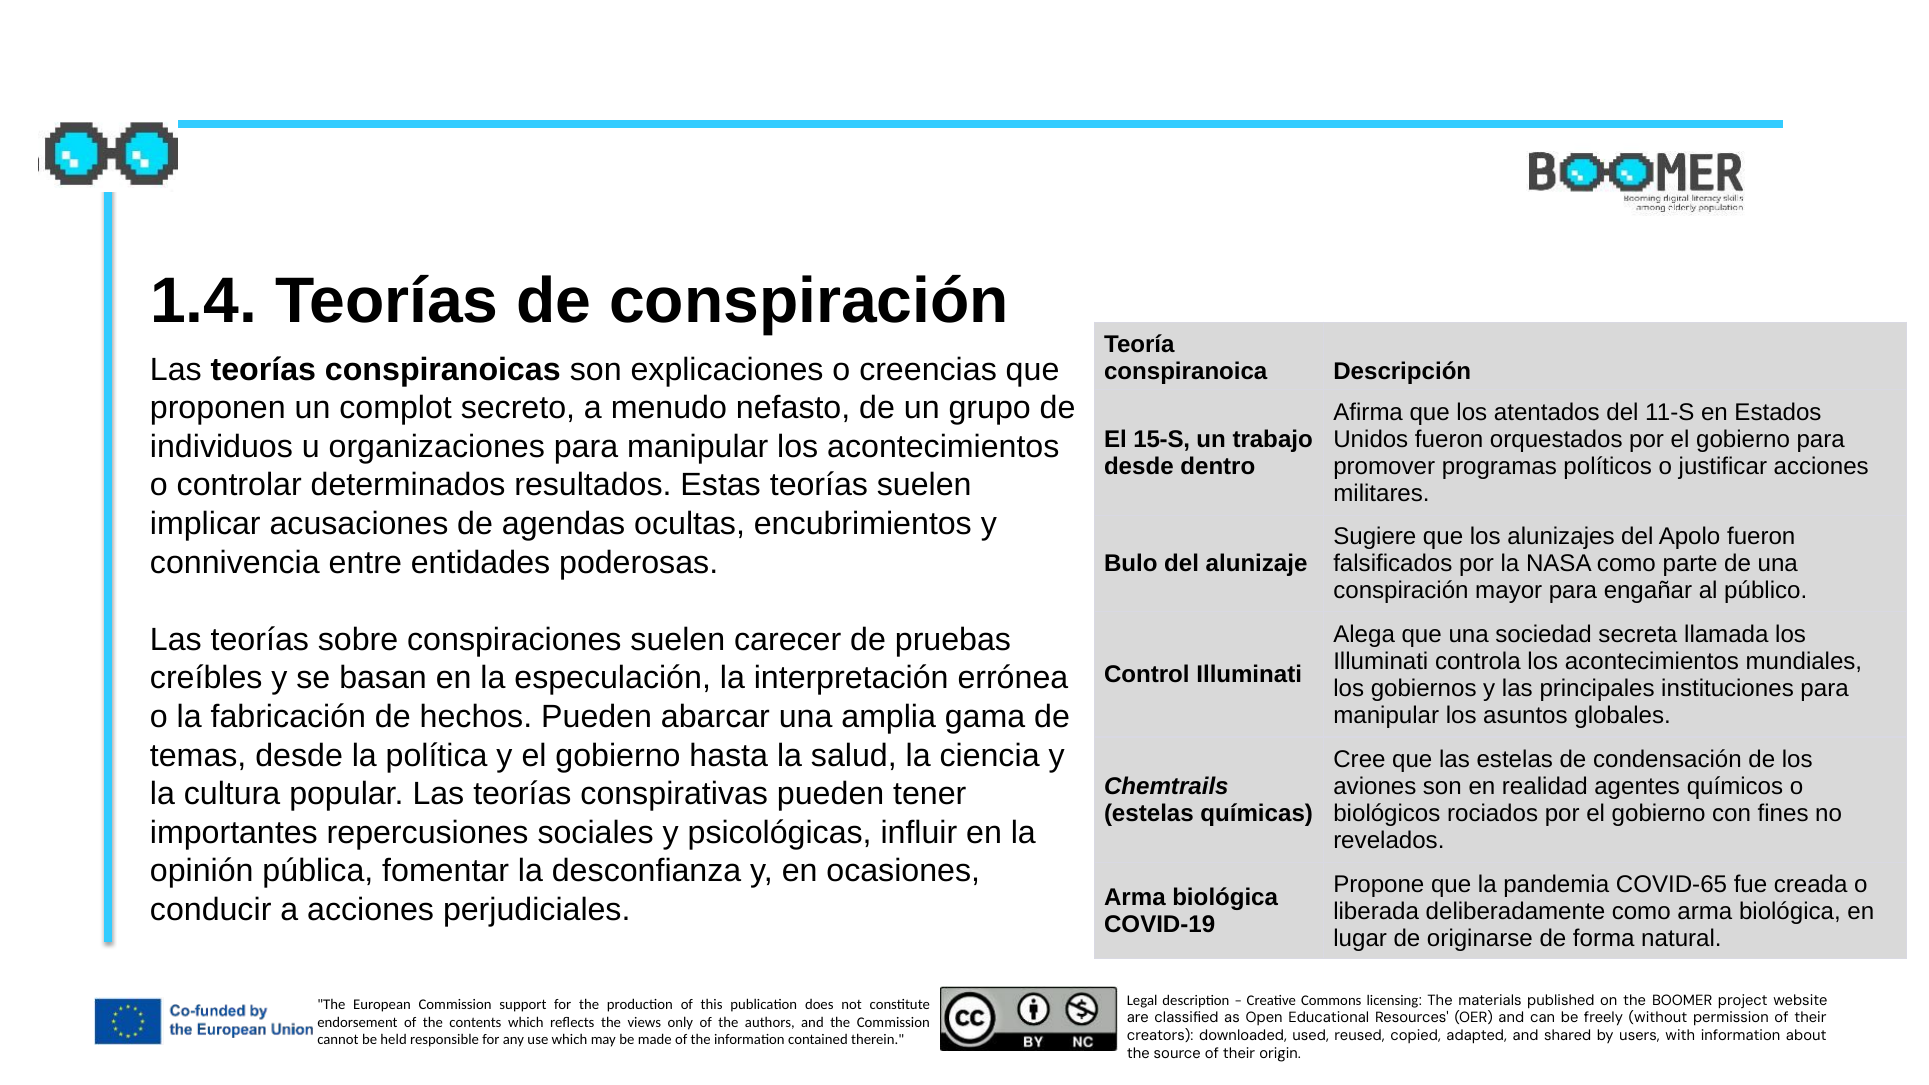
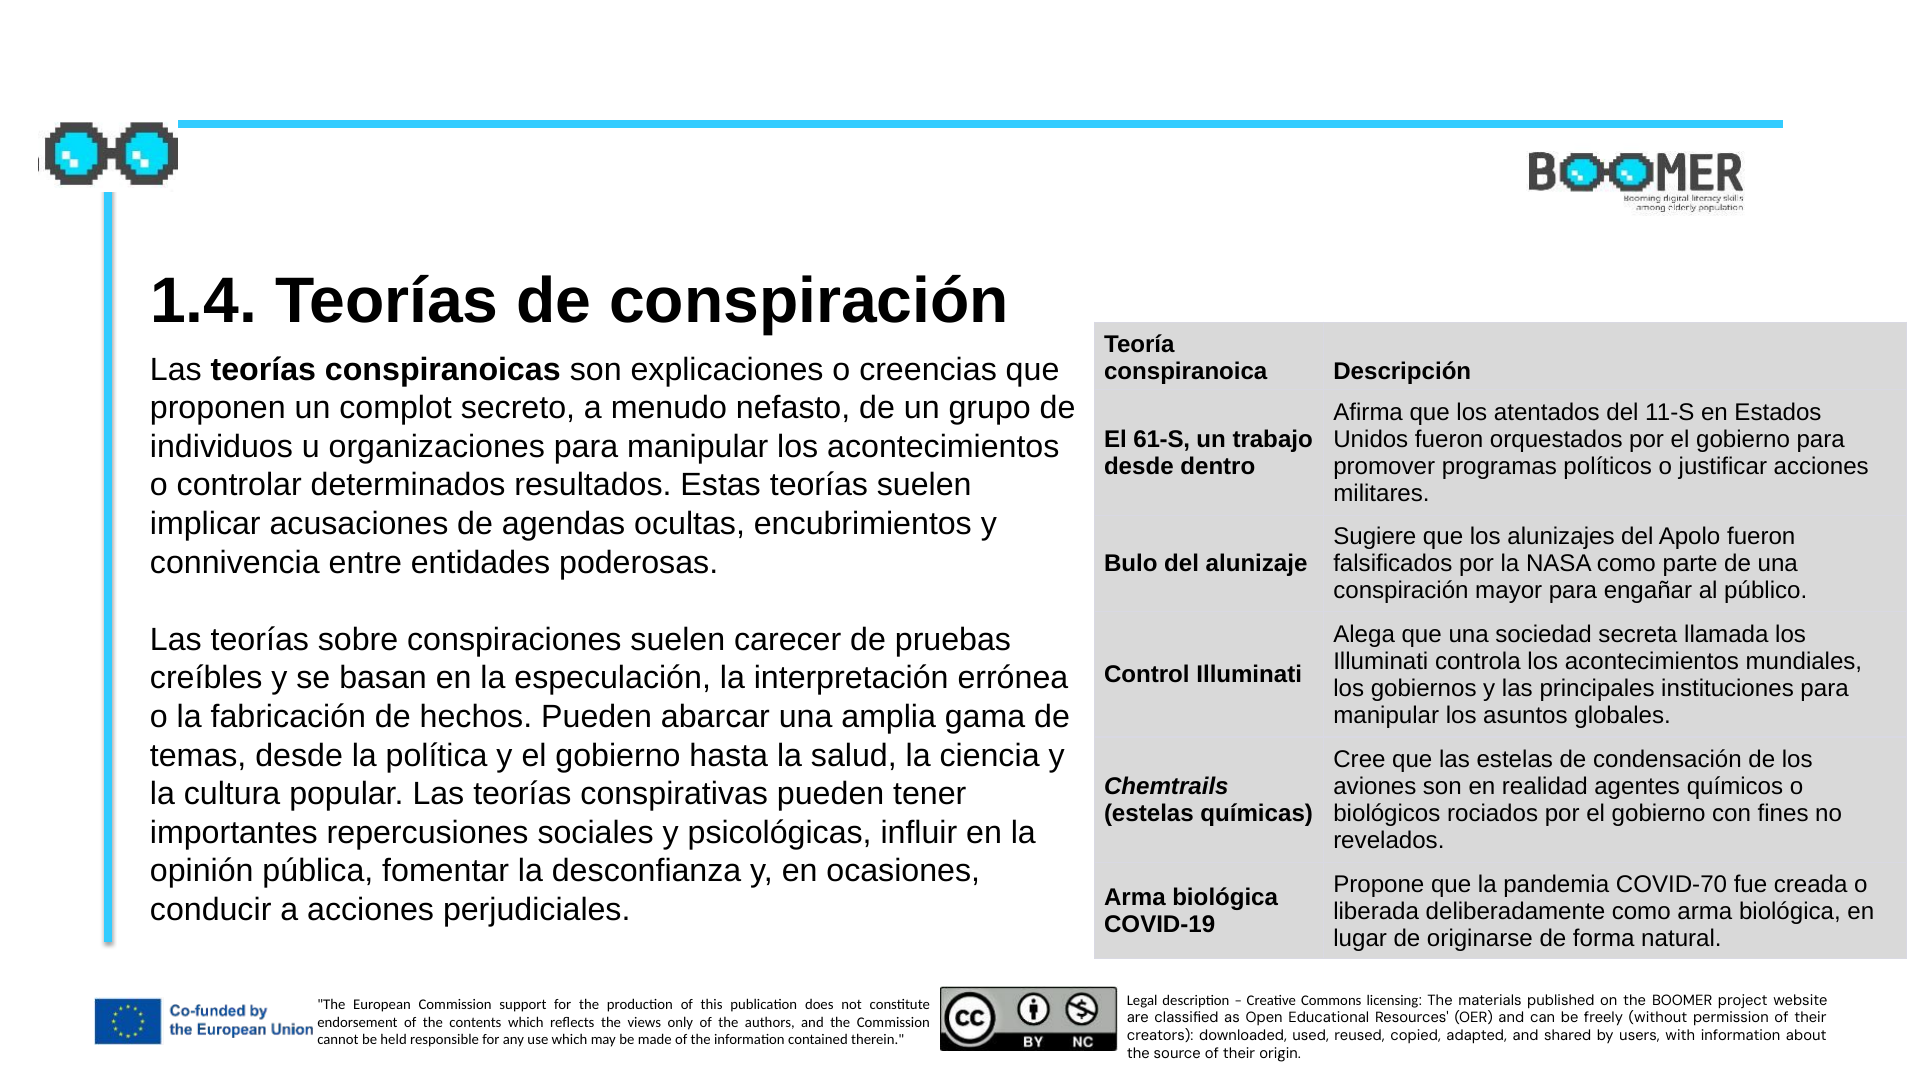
15-S: 15-S -> 61-S (1162, 439)
COVID-65: COVID-65 -> COVID-70 (1671, 884)
